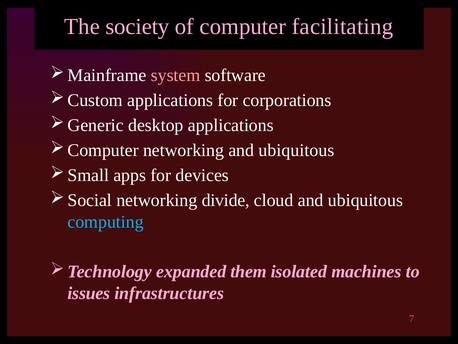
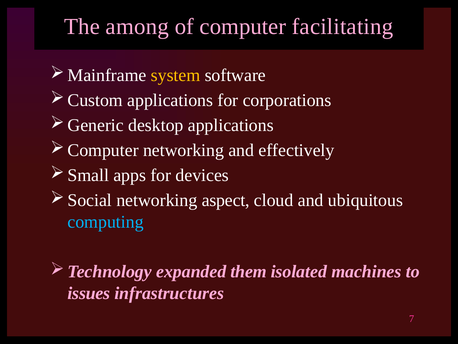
society: society -> among (137, 26)
system colour: pink -> yellow (176, 75)
networking and ubiquitous: ubiquitous -> effectively (296, 150)
divide: divide -> aspect (226, 200)
